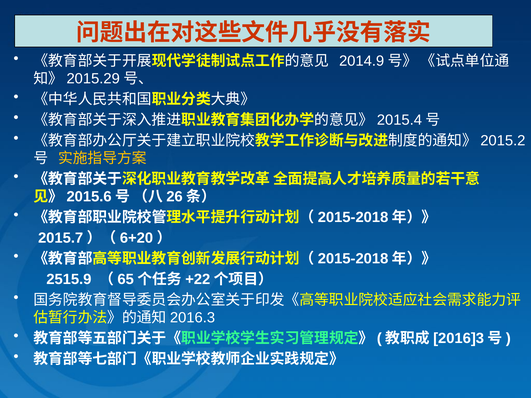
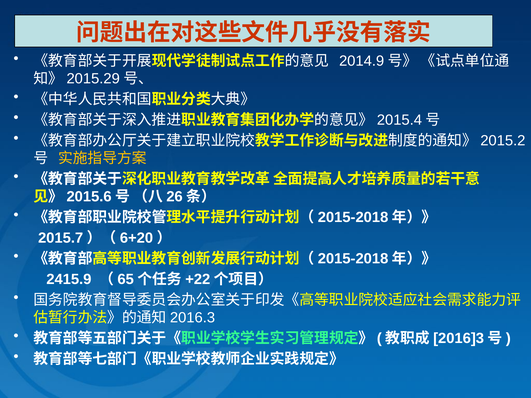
2515.9: 2515.9 -> 2415.9 (69, 279)
